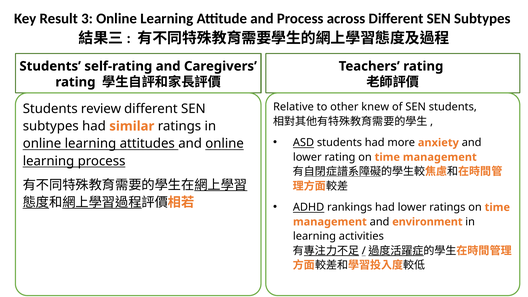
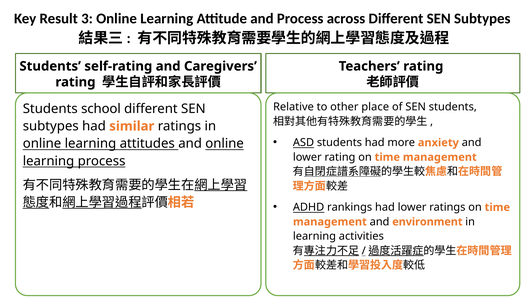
knew: knew -> place (375, 107)
review: review -> school (101, 109)
